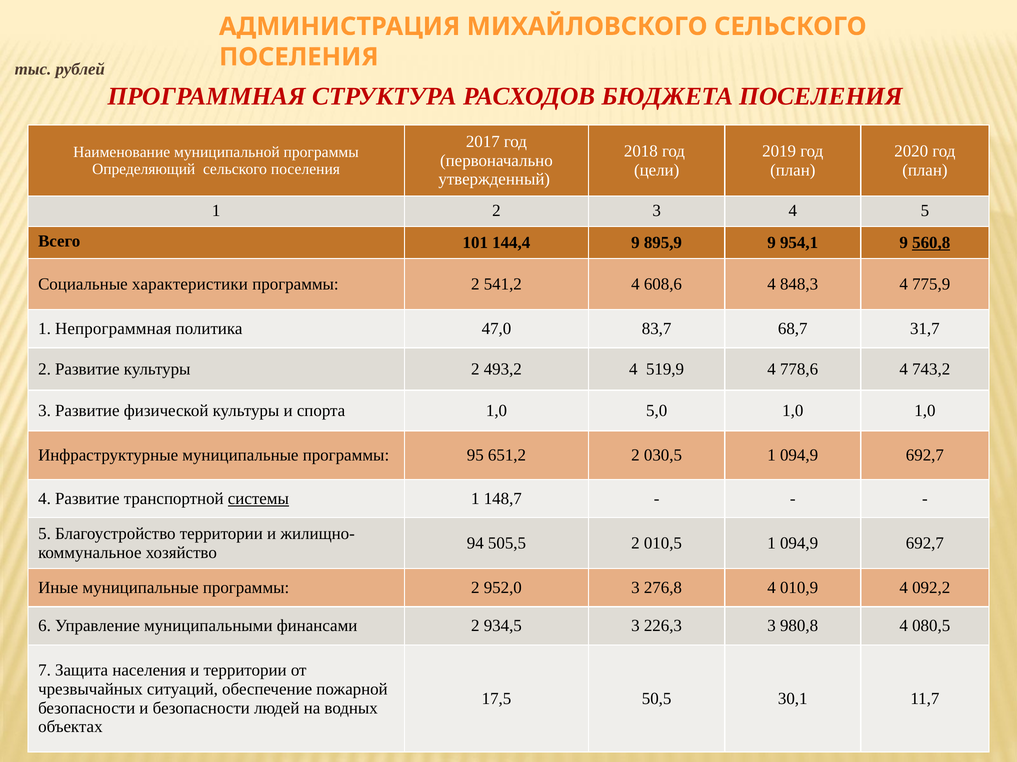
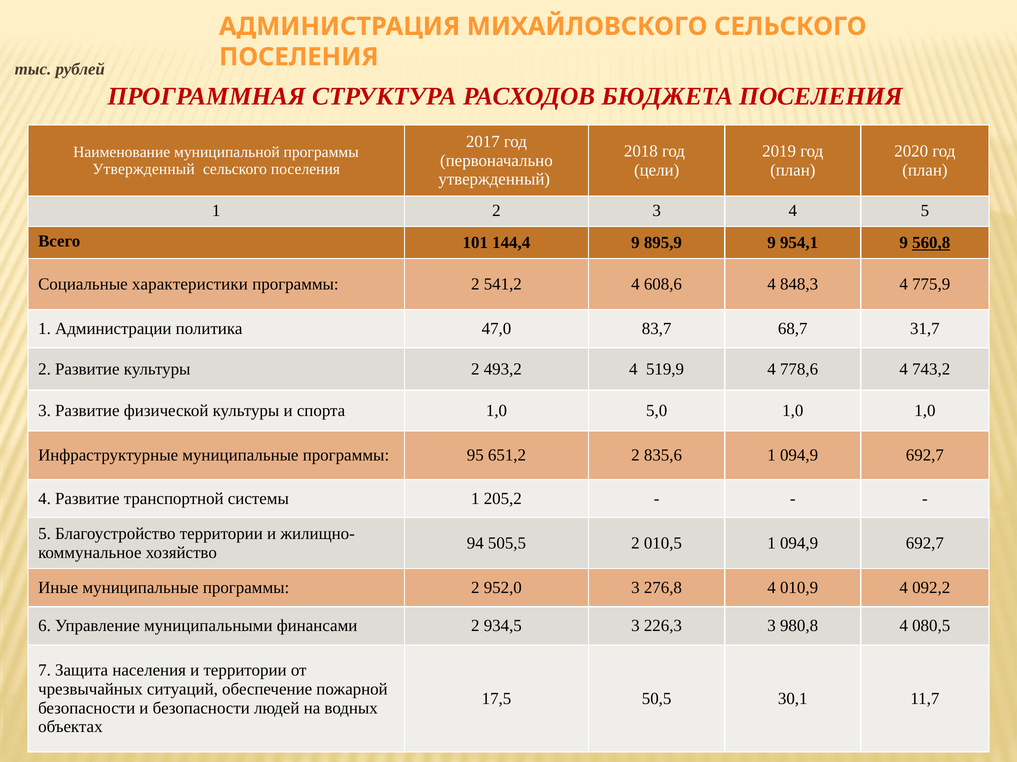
Определяющий: Определяющий -> Утвержденный (144, 169)
Непрограммная: Непрограммная -> Администрации (113, 329)
030,5: 030,5 -> 835,6 (663, 456)
системы underline: present -> none (258, 499)
148,7: 148,7 -> 205,2 (503, 499)
